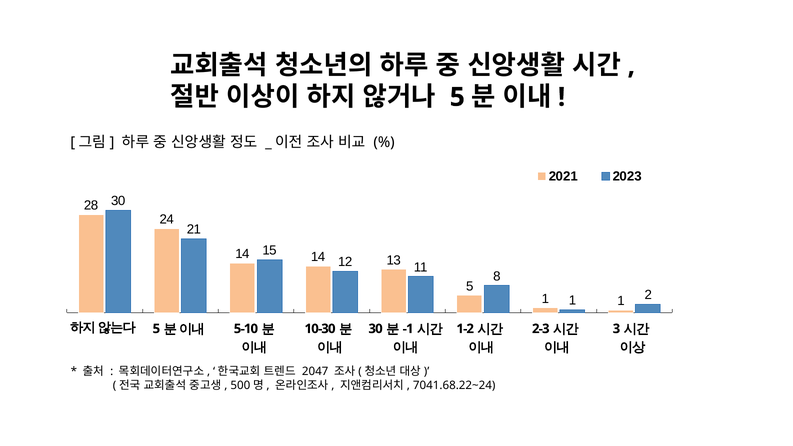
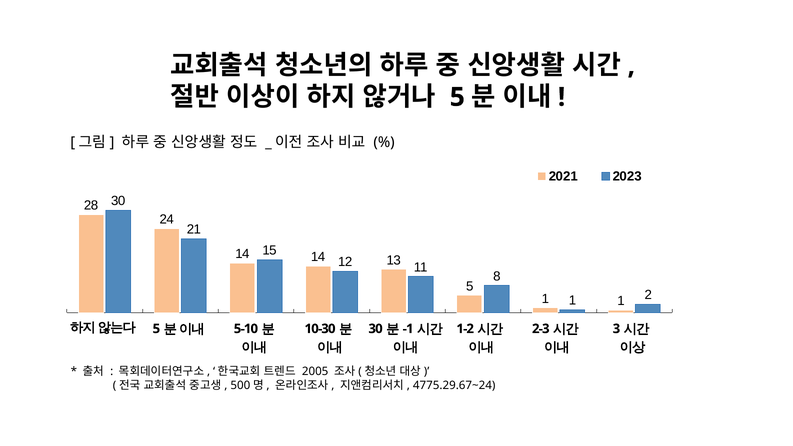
2047: 2047 -> 2005 (315, 372)
7041.68.22~24: 7041.68.22~24 -> 4775.29.67~24 (454, 385)
